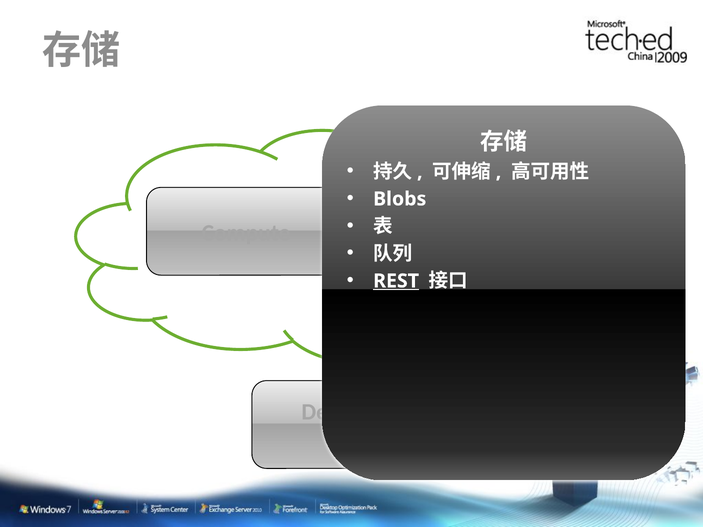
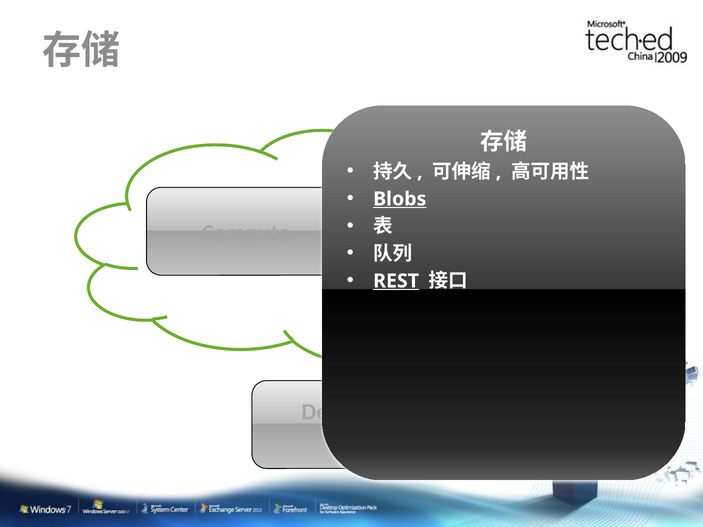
Blobs underline: none -> present (400, 199)
